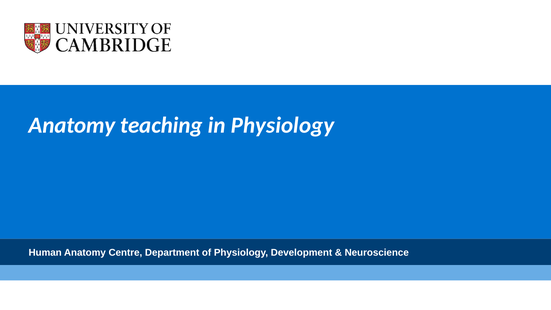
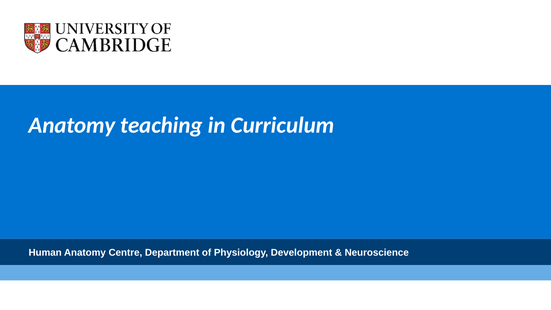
in Physiology: Physiology -> Curriculum (283, 125)
